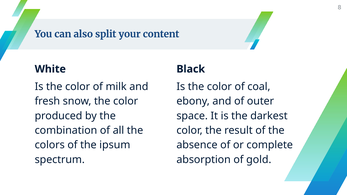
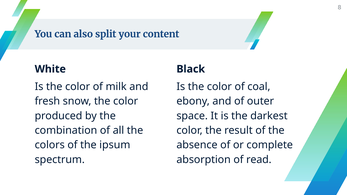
gold: gold -> read (259, 160)
